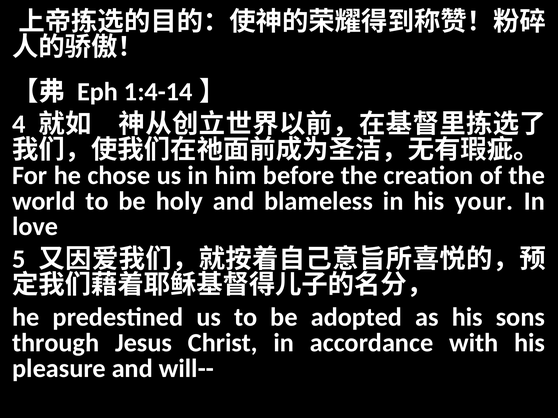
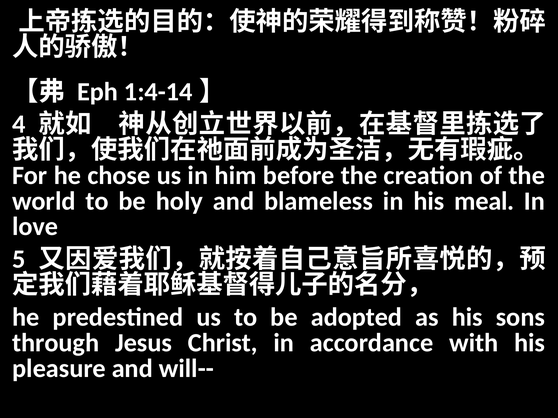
your: your -> meal (484, 201)
